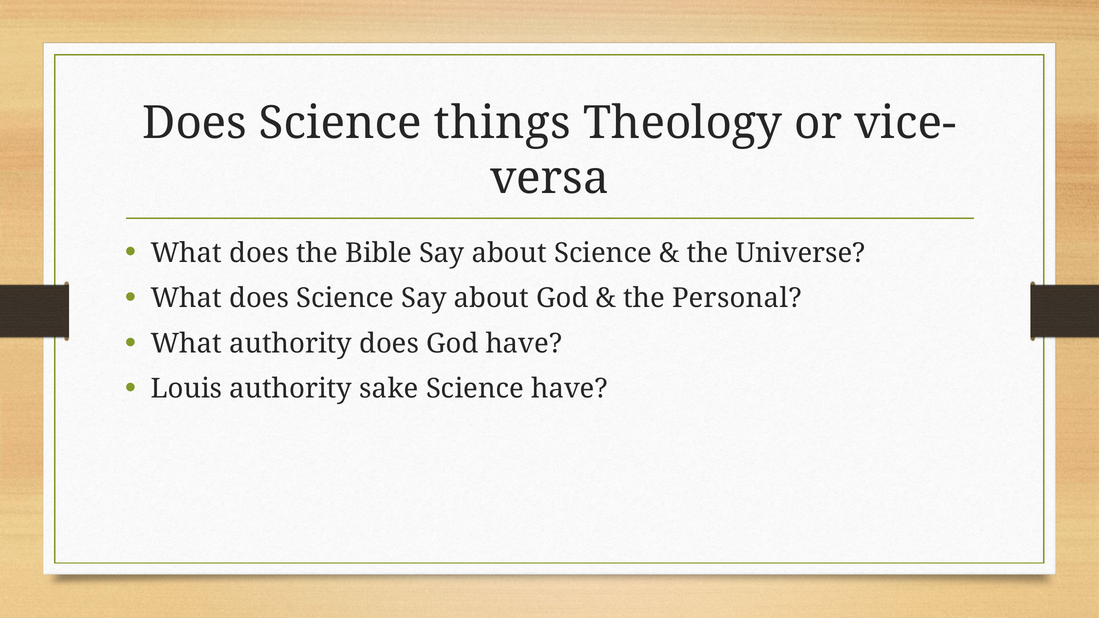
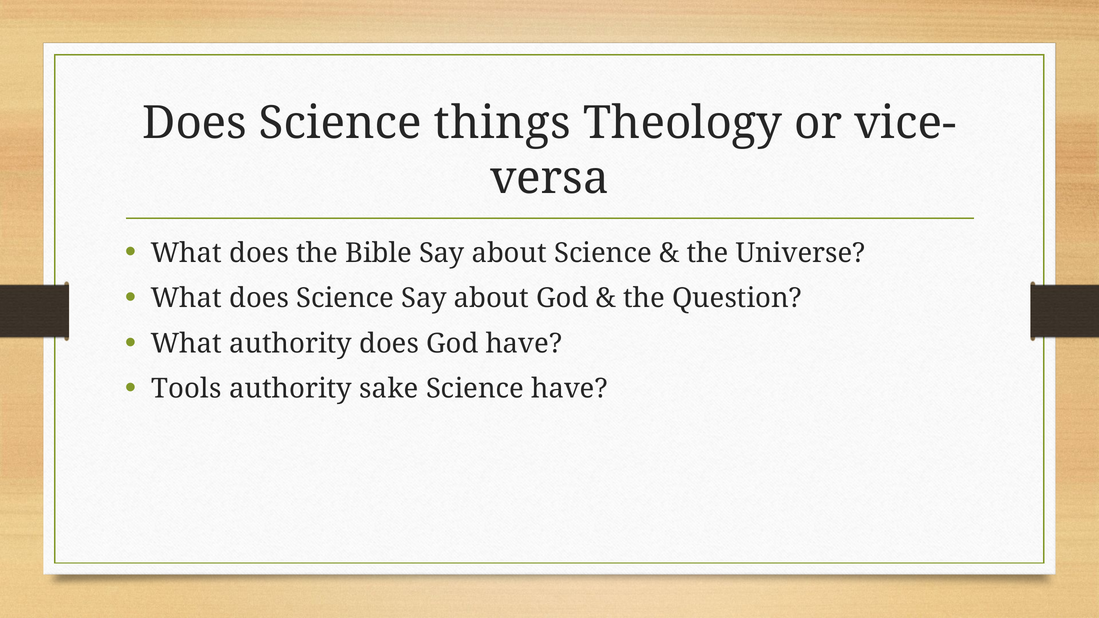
Personal: Personal -> Question (737, 298)
Louis: Louis -> Tools (186, 389)
